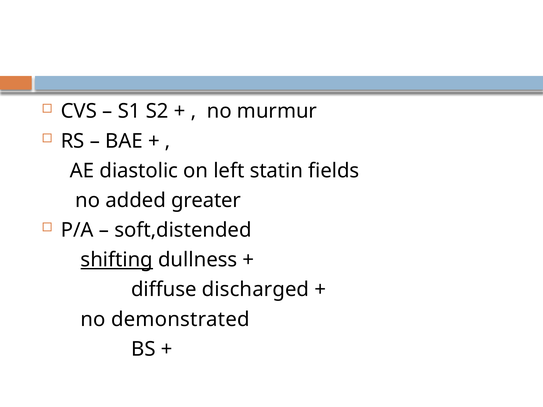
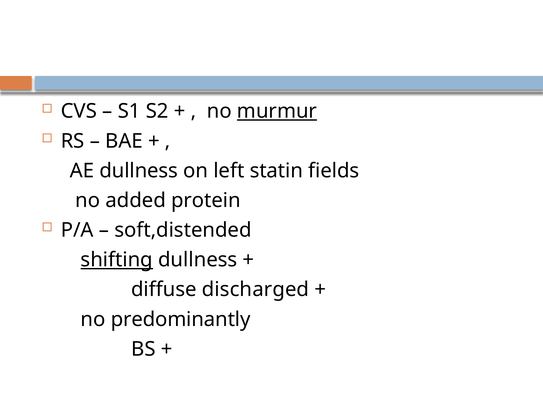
murmur underline: none -> present (277, 111)
AE diastolic: diastolic -> dullness (139, 171)
greater: greater -> protein (206, 201)
demonstrated: demonstrated -> predominantly (181, 320)
